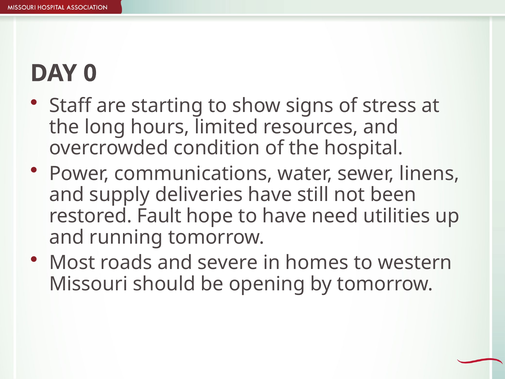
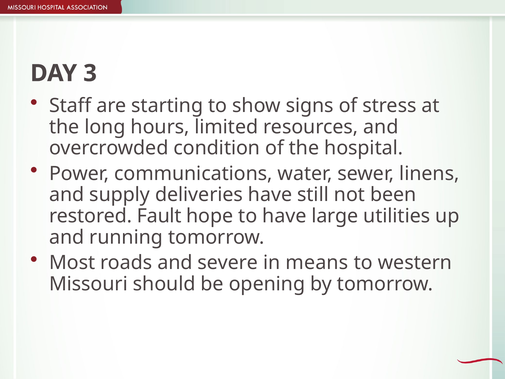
0: 0 -> 3 (90, 73)
need: need -> large (335, 216)
homes: homes -> means (317, 262)
